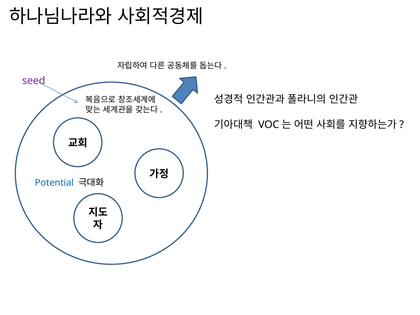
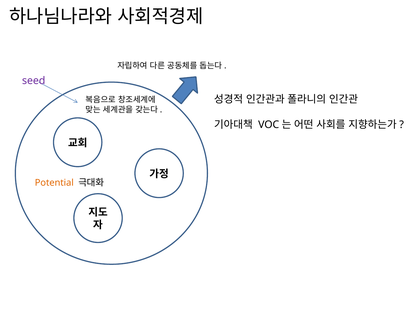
Potential colour: blue -> orange (54, 183)
